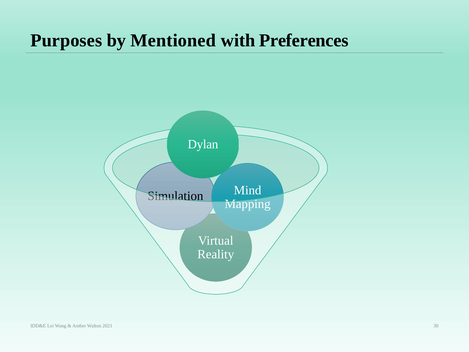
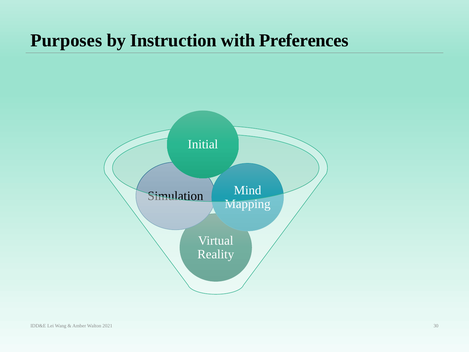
Mentioned: Mentioned -> Instruction (173, 40)
Dylan: Dylan -> Initial (203, 144)
